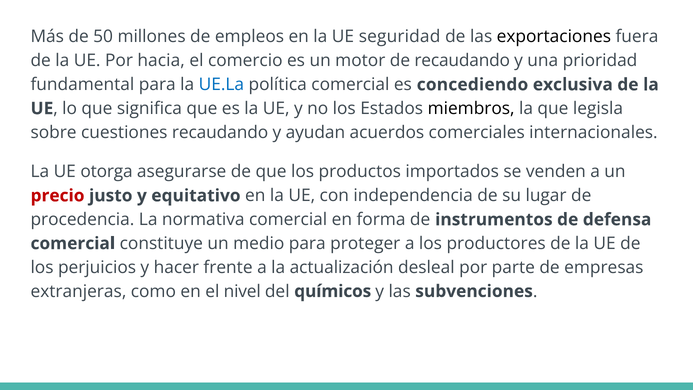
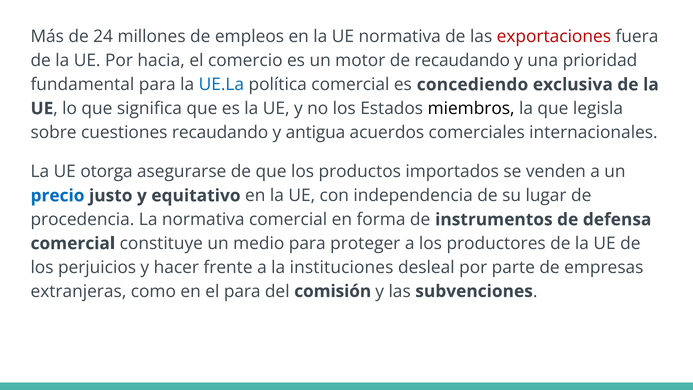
50: 50 -> 24 (103, 37)
UE seguridad: seguridad -> normativa (400, 37)
exportaciones colour: black -> red (554, 37)
ayudan: ayudan -> antigua (315, 132)
precio colour: red -> blue (58, 196)
actualización: actualización -> instituciones (342, 267)
el nivel: nivel -> para (242, 291)
químicos: químicos -> comisión (333, 291)
